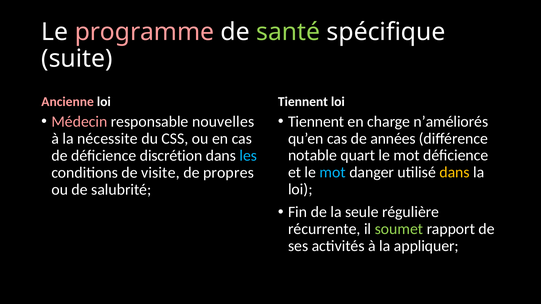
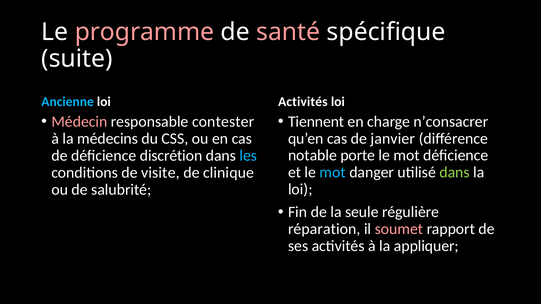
santé colour: light green -> pink (288, 32)
Ancienne colour: pink -> light blue (68, 102)
Tiennent: Tiennent -> Activités (303, 102)
n’améliorés: n’améliorés -> n’consacrer (451, 122)
nouvelles: nouvelles -> contester (223, 122)
années: années -> janvier (393, 139)
nécessite: nécessite -> médecins (108, 139)
quart: quart -> porte (358, 156)
dans colour: yellow -> light green (455, 173)
propres: propres -> clinique (229, 173)
récurrente: récurrente -> réparation (324, 229)
soumet colour: light green -> pink (399, 229)
